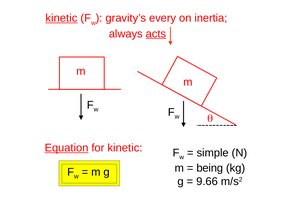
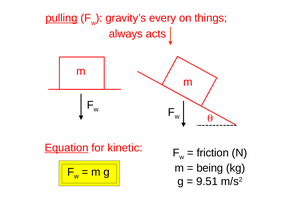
kinetic: kinetic -> pulling (62, 18)
inertia: inertia -> things (211, 18)
acts underline: present -> none (156, 34)
simple: simple -> friction (213, 153)
9.66: 9.66 -> 9.51 (207, 182)
